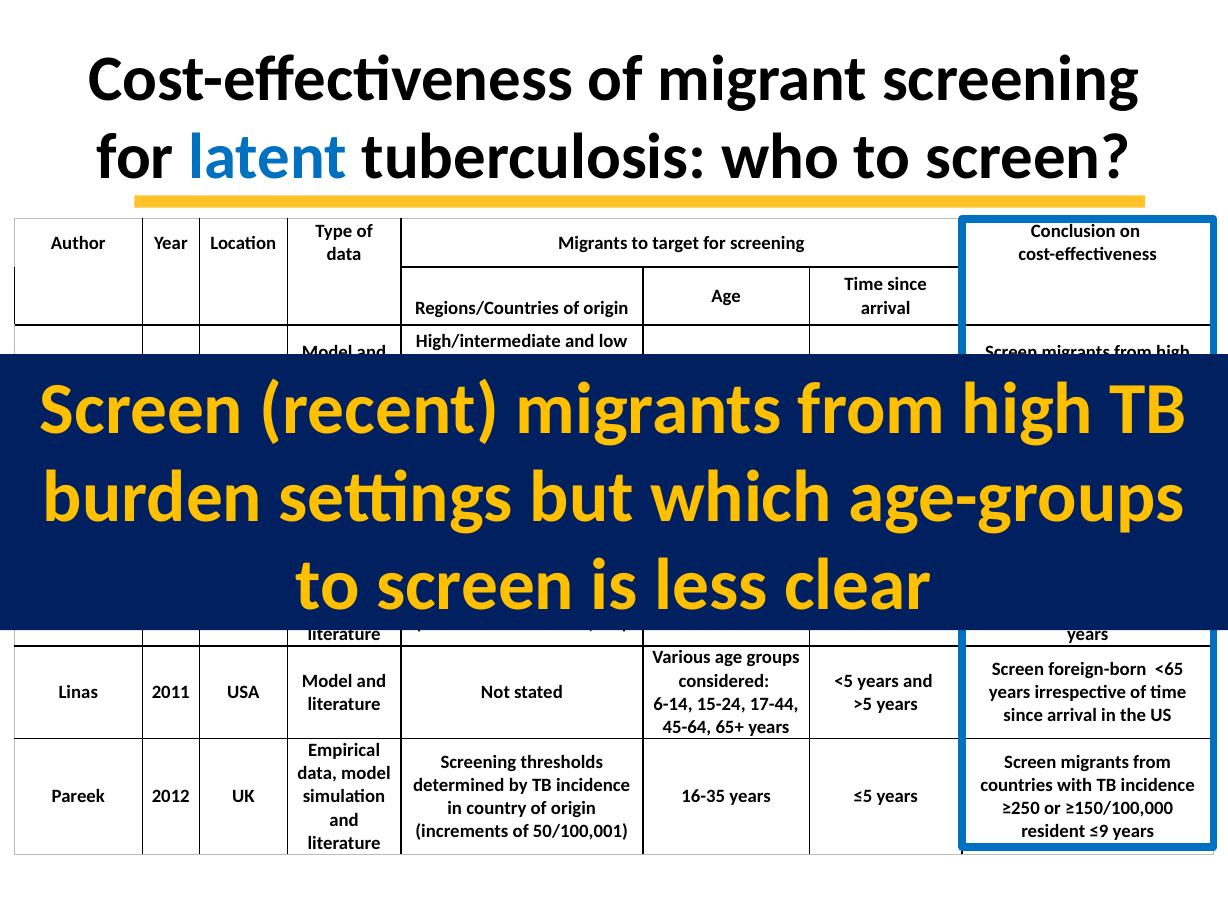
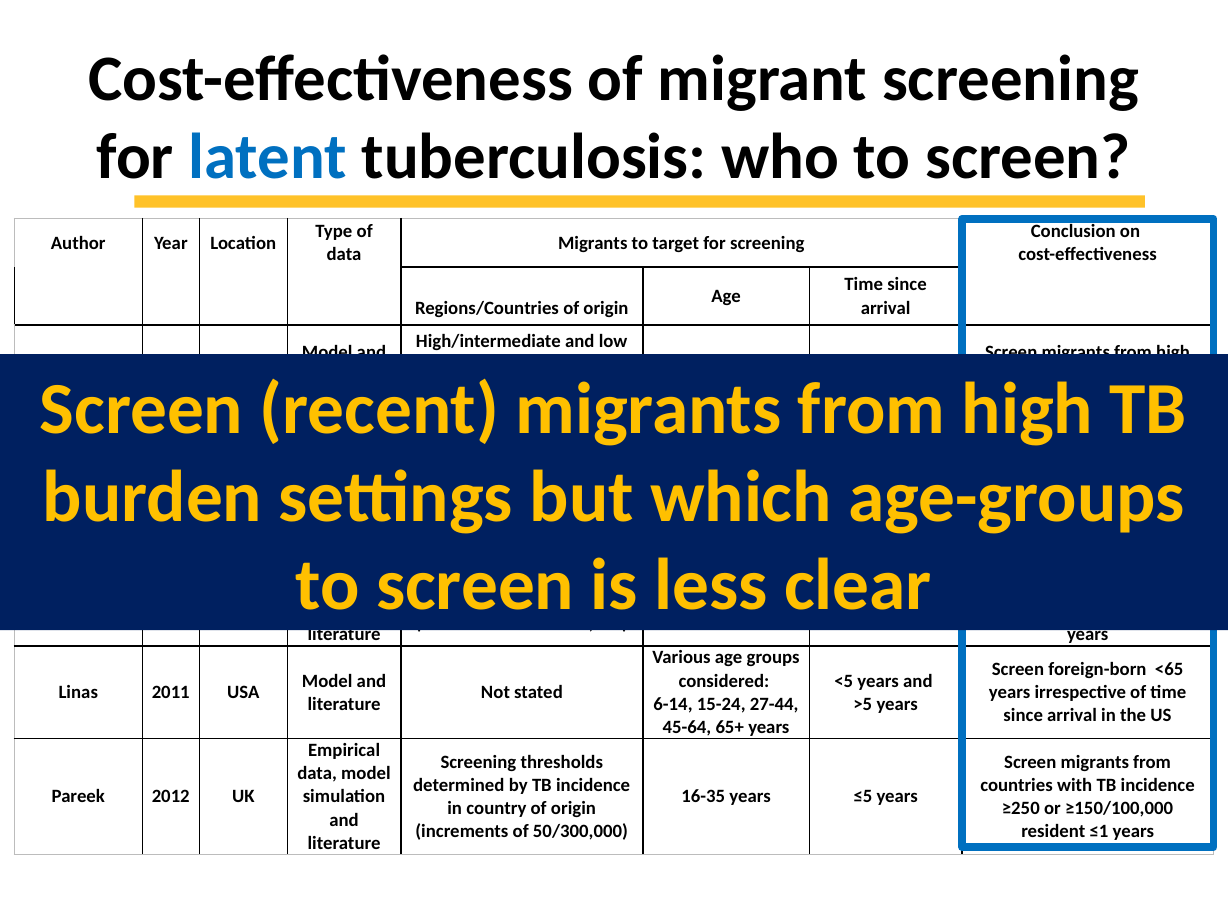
17-44: 17-44 -> 27-44 (774, 704)
50/100,001: 50/100,001 -> 50/300,000 (580, 832)
≤9: ≤9 -> ≤1 (1099, 832)
